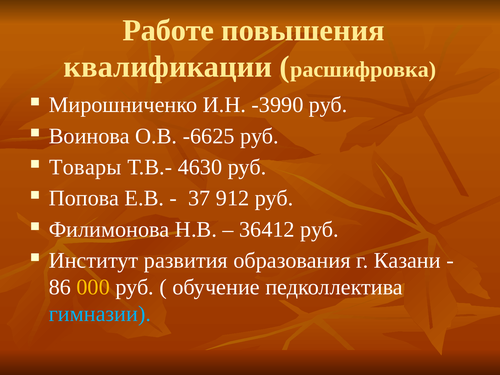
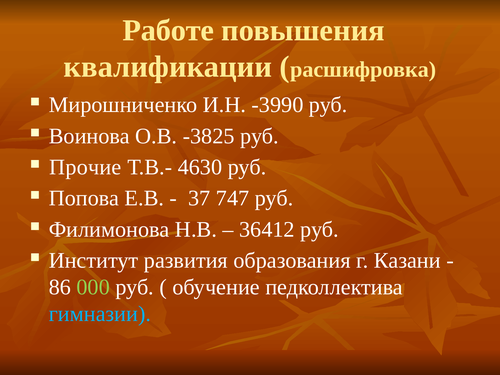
-6625: -6625 -> -3825 (209, 136)
Товары: Товары -> Прочие (85, 167)
912: 912 -> 747 (233, 198)
000 colour: yellow -> light green (93, 287)
